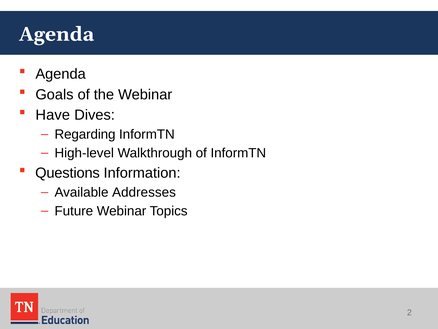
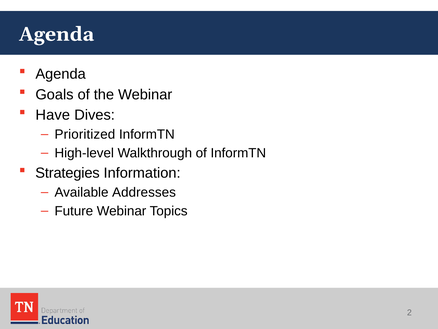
Regarding: Regarding -> Prioritized (85, 134)
Questions: Questions -> Strategies (68, 173)
